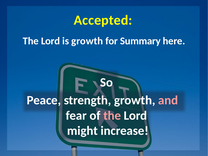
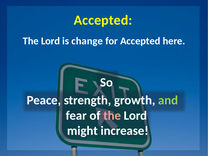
is growth: growth -> change (87, 41)
for Summary: Summary -> Accepted (140, 41)
and colour: pink -> light green (168, 100)
